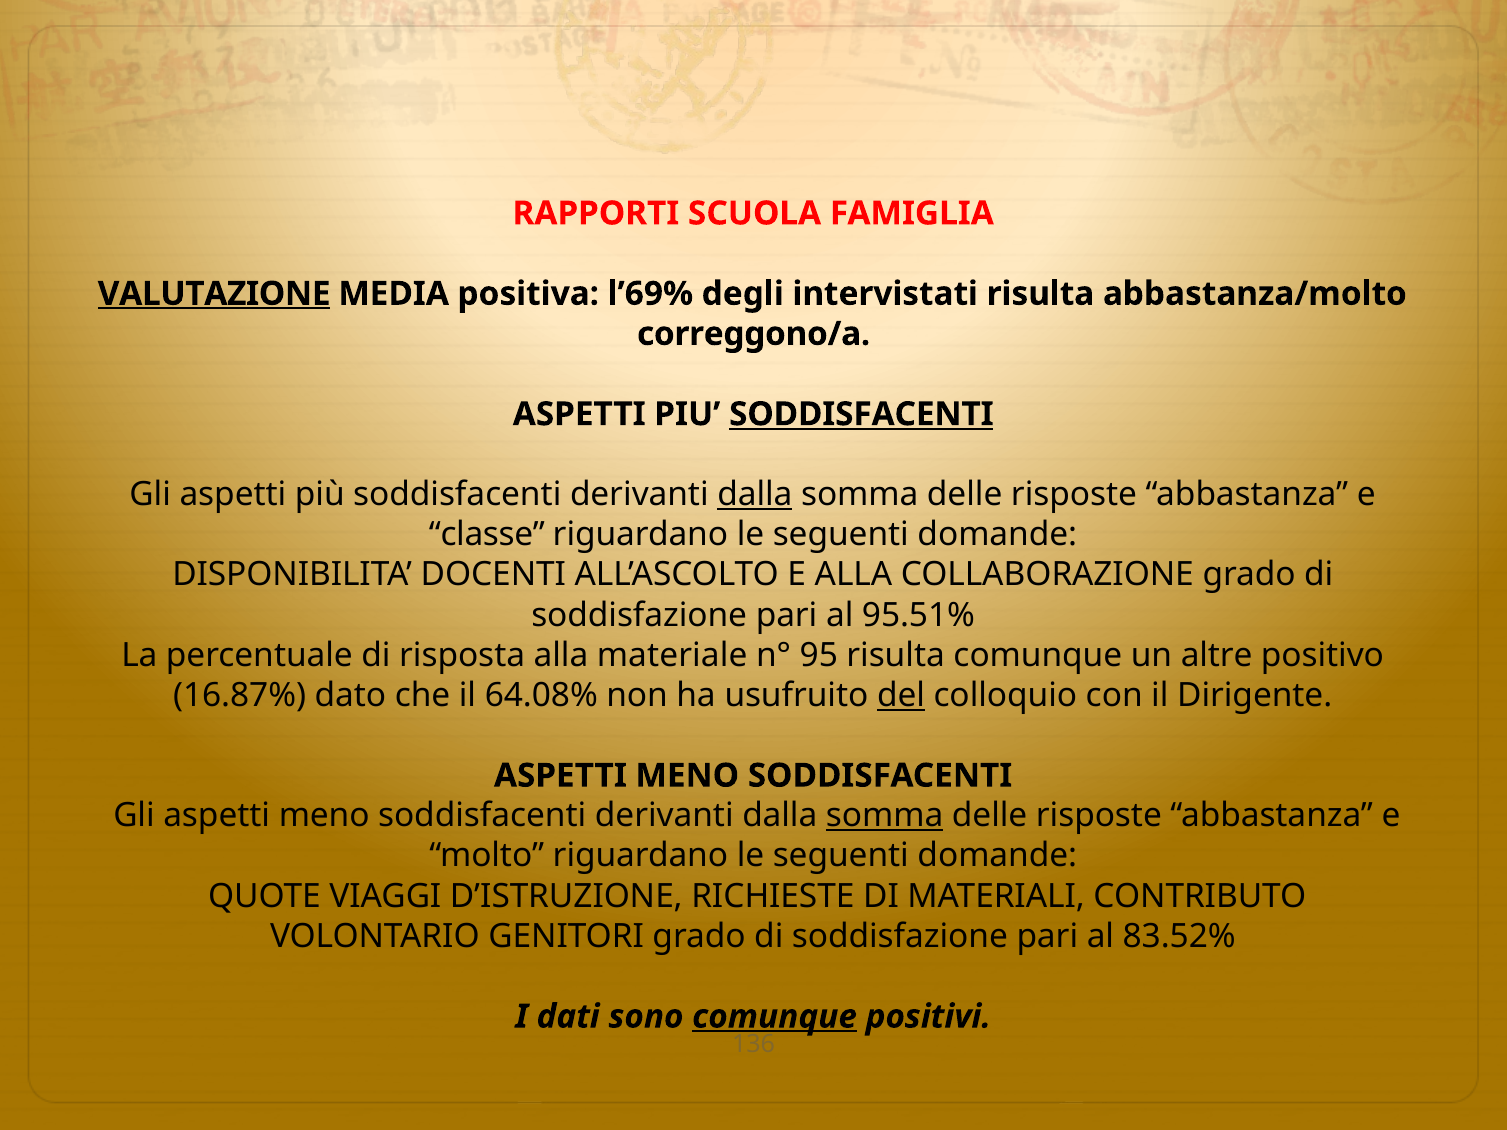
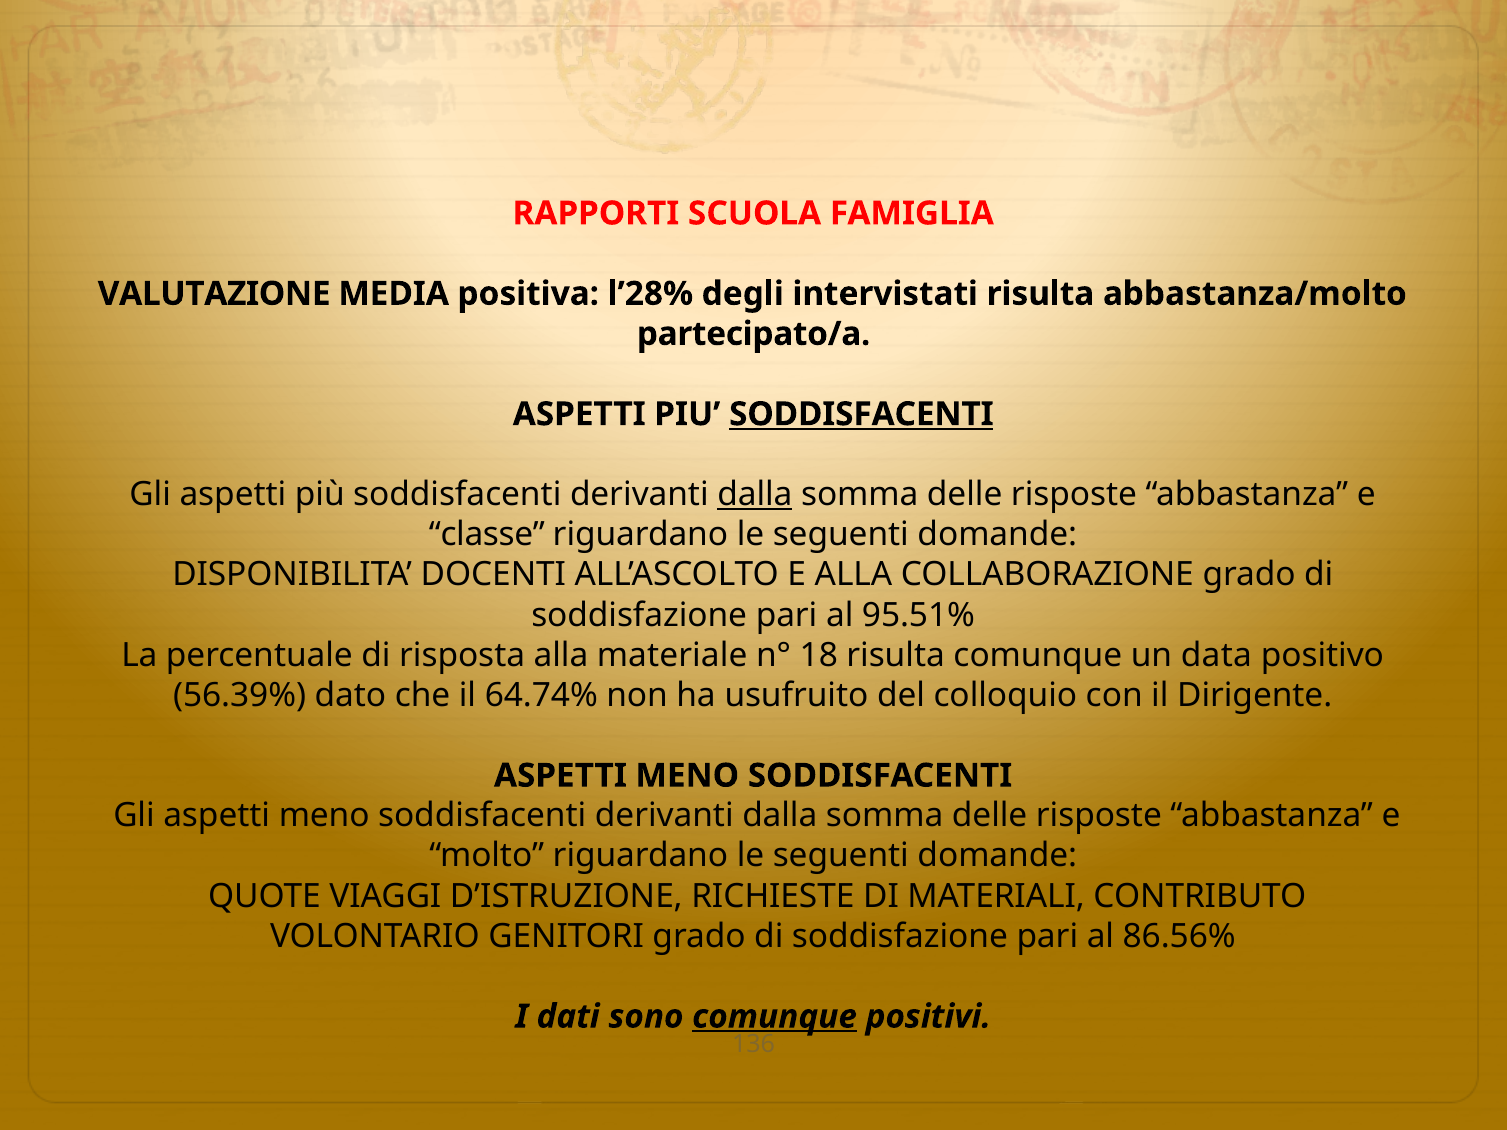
VALUTAZIONE underline: present -> none (214, 294)
l’69%: l’69% -> l’28% (650, 294)
correggono/a: correggono/a -> partecipato/a (754, 334)
95: 95 -> 18 (819, 655)
altre: altre -> data (1216, 655)
16.87%: 16.87% -> 56.39% (240, 695)
64.08%: 64.08% -> 64.74% (541, 695)
del underline: present -> none (901, 695)
somma underline: present -> none (885, 816)
83.52%: 83.52% -> 86.56% (1179, 936)
